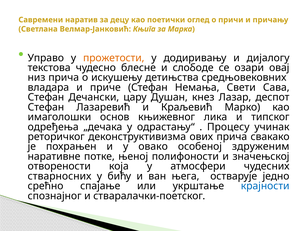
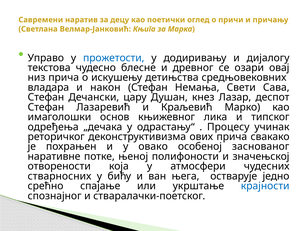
прожетости colour: orange -> blue (114, 58)
слободе: слободе -> древног (193, 68)
приче: приче -> након (105, 87)
здруженим: здруженим -> заснованог (261, 147)
